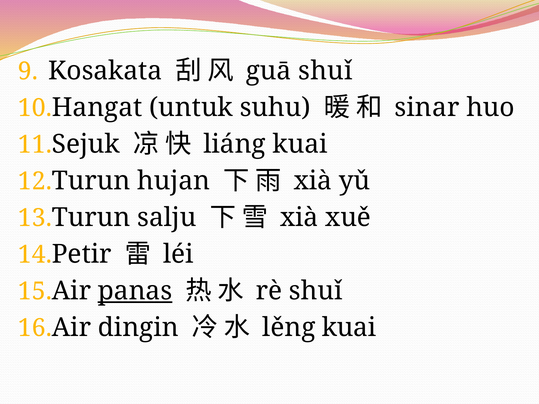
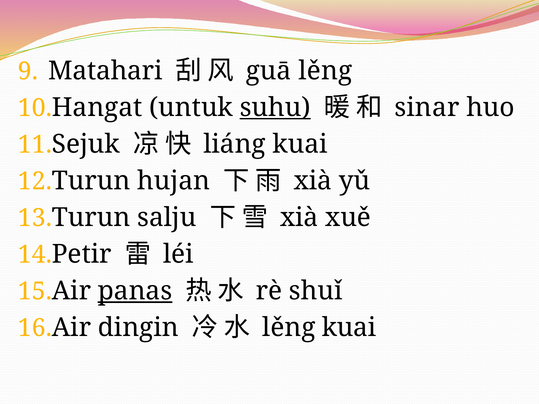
Kosakata: Kosakata -> Matahari (105, 71)
guā shuǐ: shuǐ -> lěng (325, 71)
suhu underline: none -> present (275, 107)
